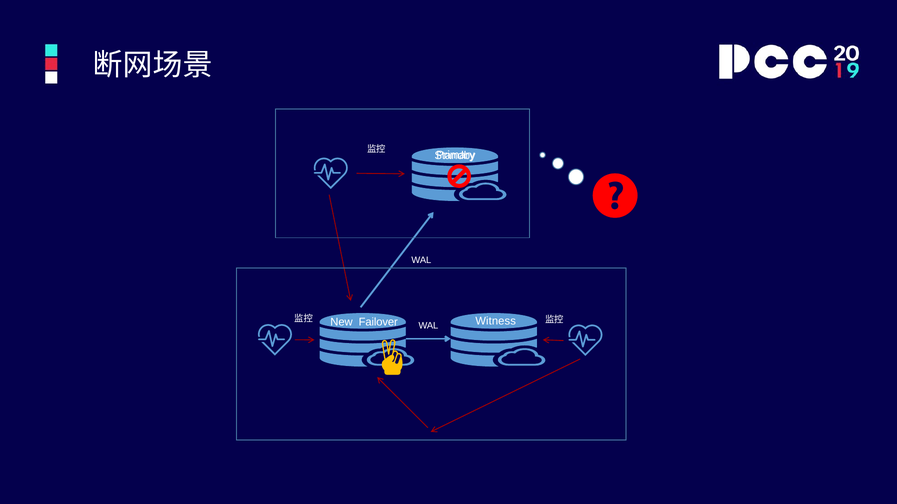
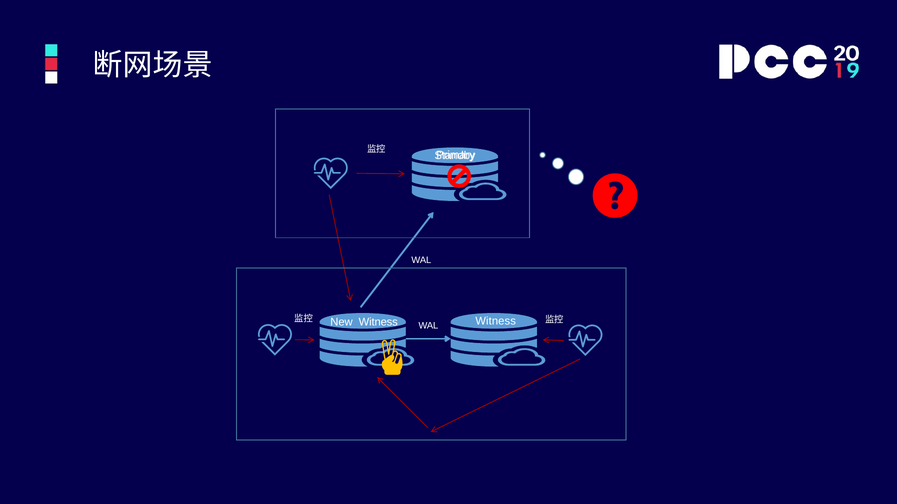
New Failover: Failover -> Witness (378, 322)
